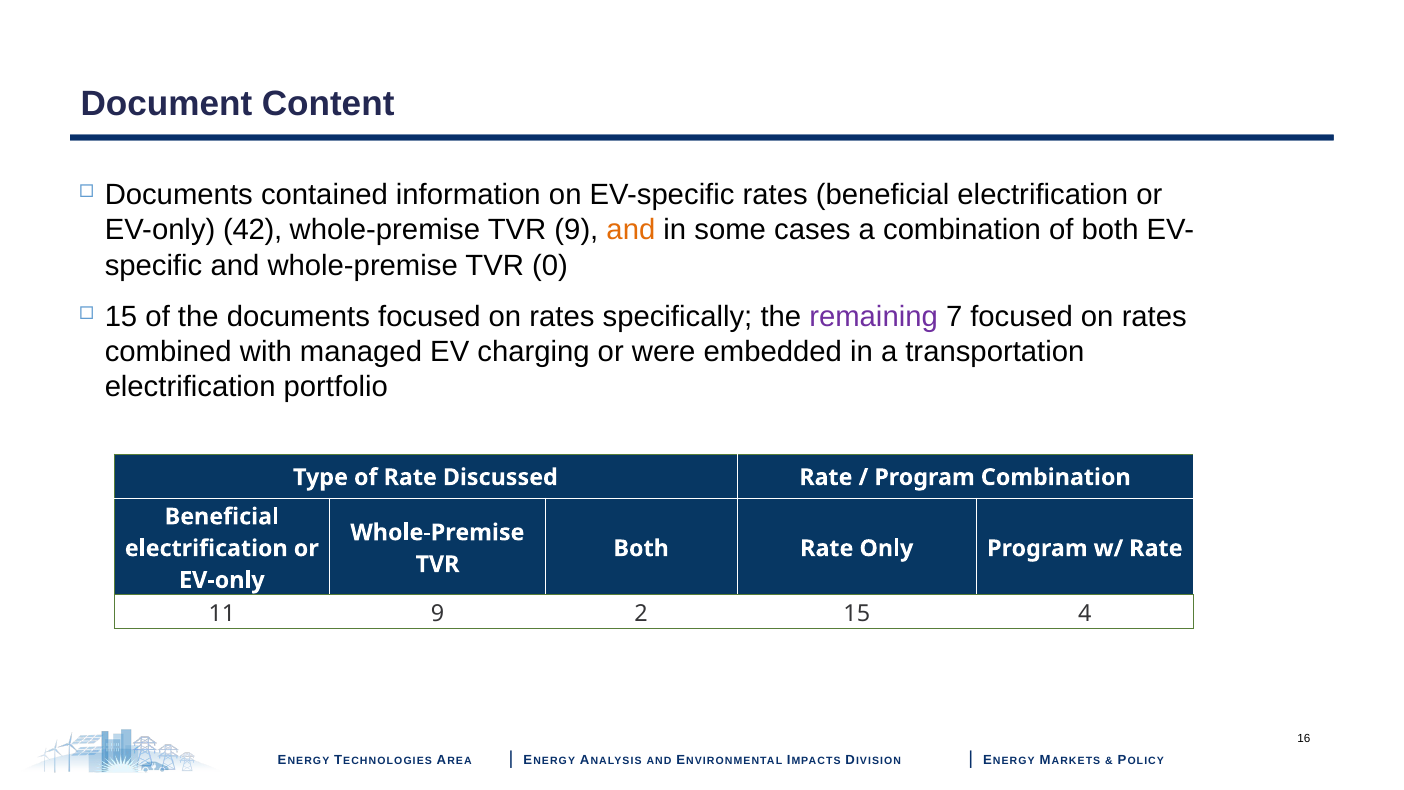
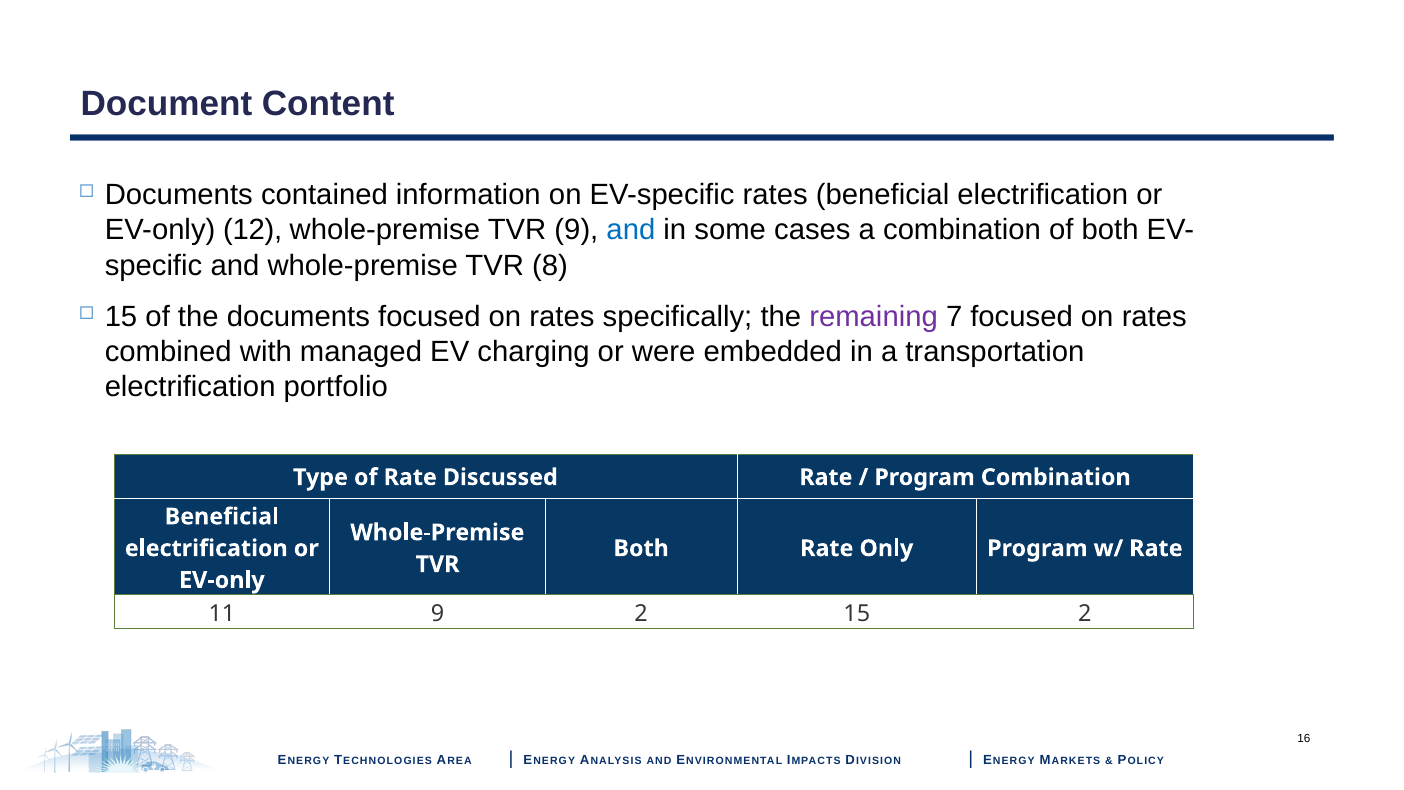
42: 42 -> 12 (253, 230)
and colour: orange -> blue (631, 230)
0: 0 -> 8 (550, 265)
15 4: 4 -> 2 (1085, 613)
